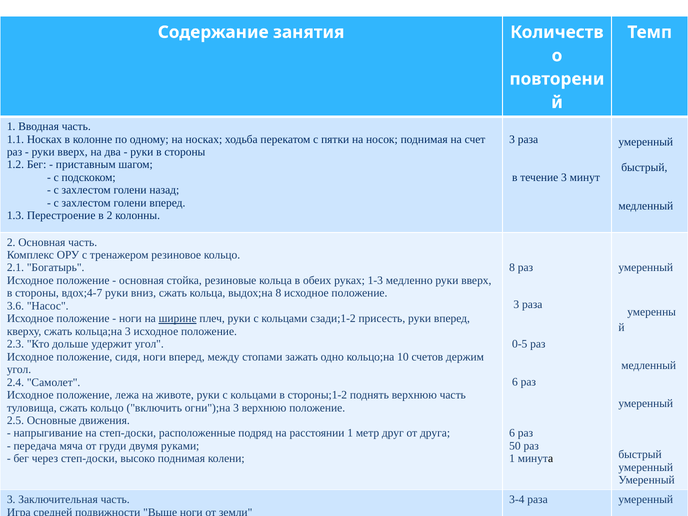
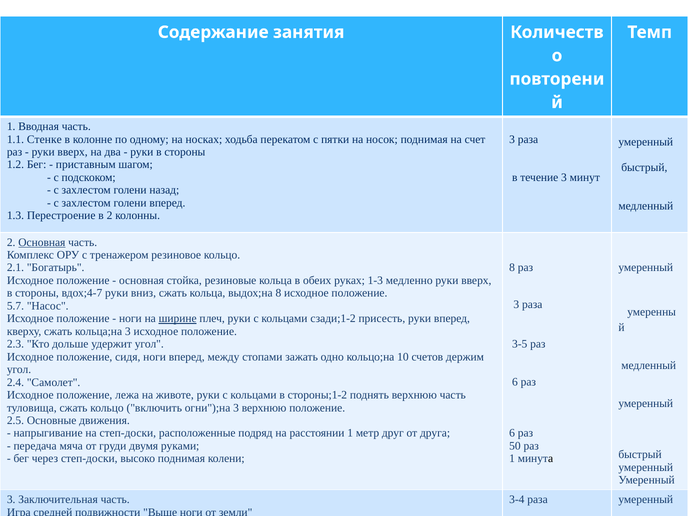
1.1 Носках: Носках -> Стенке (44, 139)
Основная underline: none -> present (42, 242)
3.6: 3.6 -> 5.7 (15, 306)
0-5: 0-5 -> 3-5 (520, 344)
